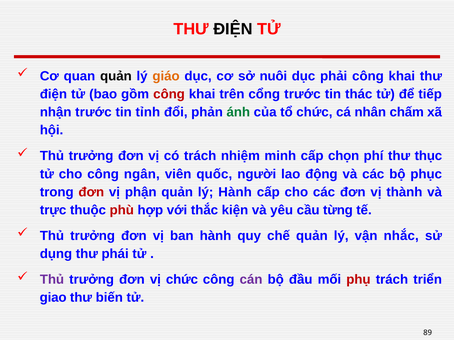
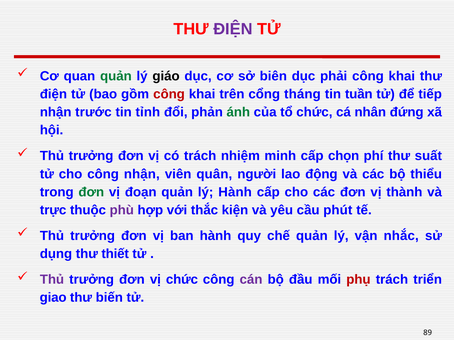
ĐIỆN colour: black -> purple (233, 29)
quản colour: black -> green (116, 76)
giáo colour: orange -> black (166, 76)
nuôi: nuôi -> biên (273, 76)
cổng trước: trước -> tháng (302, 94)
thác: thác -> tuần (359, 94)
chấm: chấm -> đứng (407, 112)
thục: thục -> suất (428, 156)
công ngân: ngân -> nhận (142, 174)
quốc: quốc -> quân (214, 174)
phục: phục -> thiểu (426, 174)
đơn colour: red -> green (91, 192)
phận: phận -> đoạn (141, 192)
phù colour: red -> purple (122, 210)
từng: từng -> phút (338, 210)
phái: phái -> thiết (115, 254)
